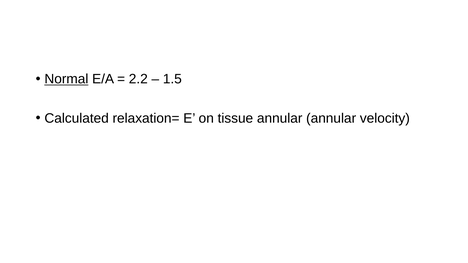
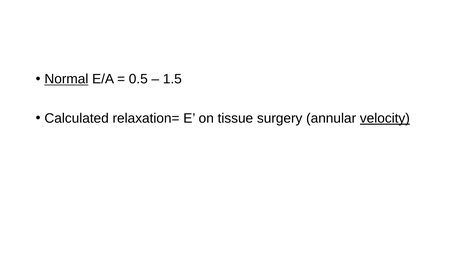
2.2: 2.2 -> 0.5 (138, 79)
tissue annular: annular -> surgery (280, 118)
velocity underline: none -> present (385, 118)
